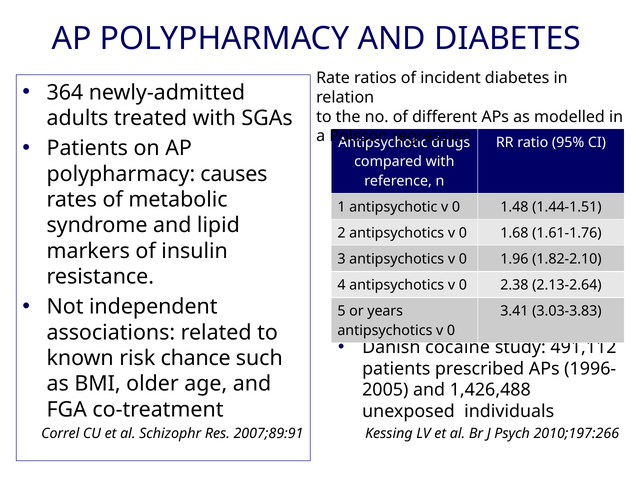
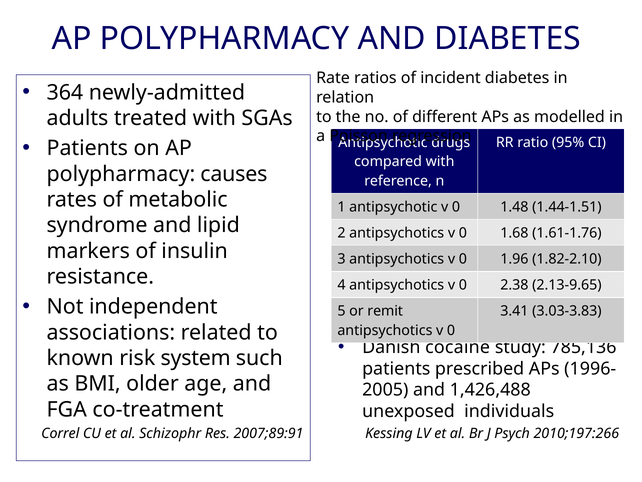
2.13-2.64: 2.13-2.64 -> 2.13-9.65 (567, 285)
years: years -> remit (385, 311)
491,112: 491,112 -> 785,136 (584, 347)
chance: chance -> system (196, 358)
